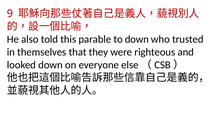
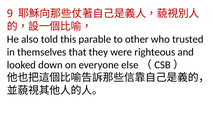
to down: down -> other (137, 39)
